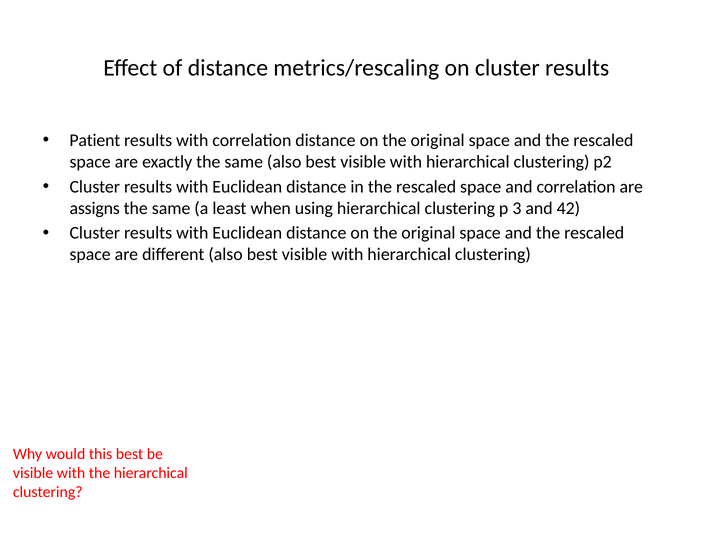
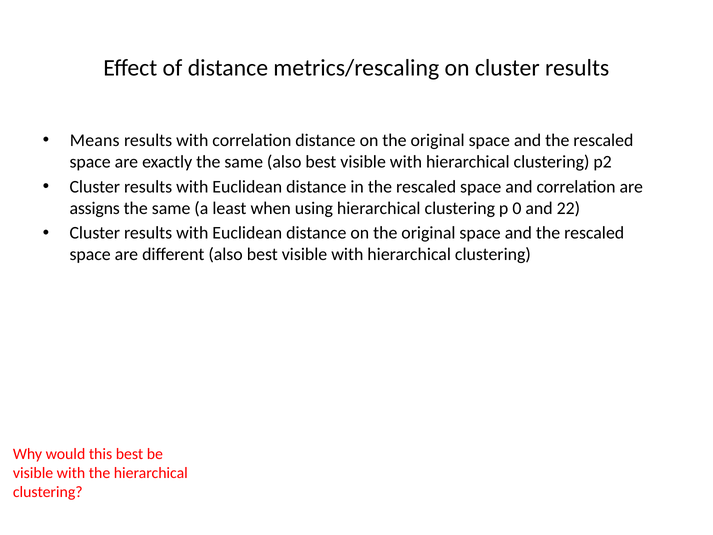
Patient: Patient -> Means (95, 140)
3: 3 -> 0 (517, 208)
42: 42 -> 22 (568, 208)
